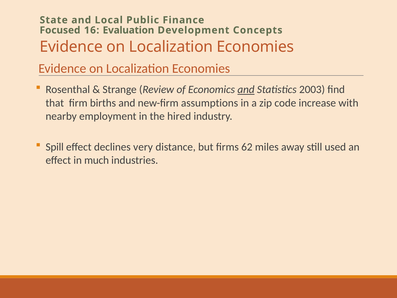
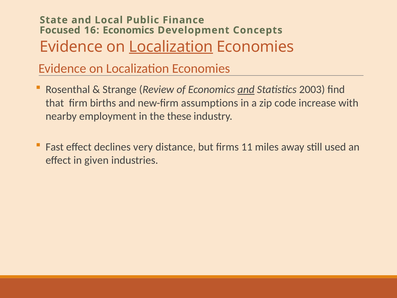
16 Evaluation: Evaluation -> Economics (128, 30)
Localization underline: none -> present (171, 47)
hired: hired -> these (179, 116)
Spill: Spill -> Fast (55, 147)
62: 62 -> 11 (247, 147)
much: much -> given (96, 160)
